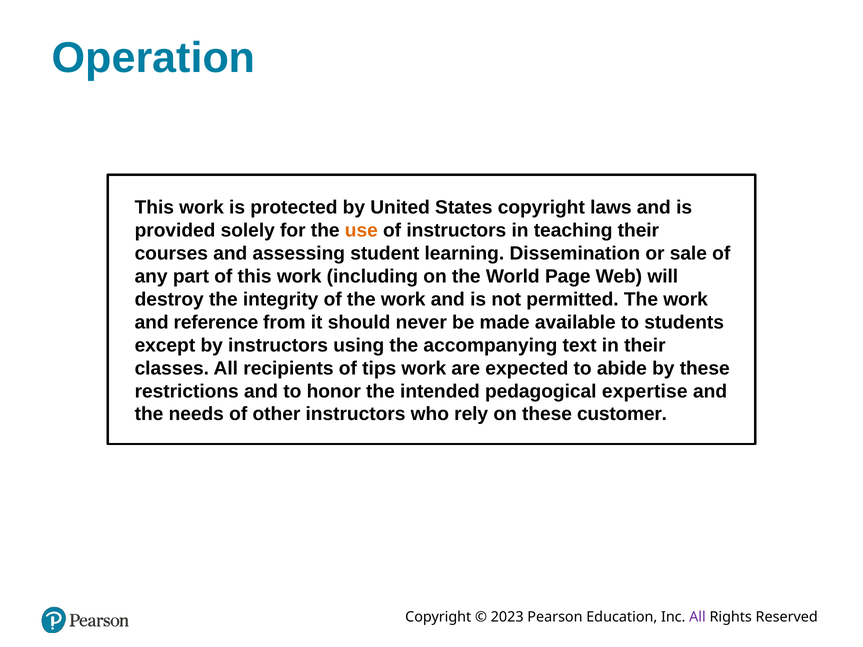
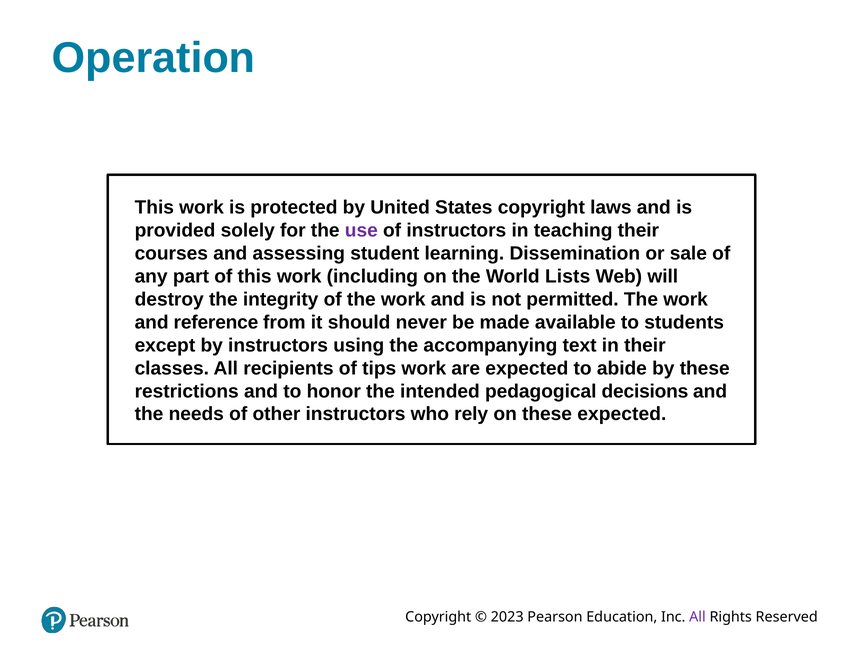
use colour: orange -> purple (361, 230)
Page: Page -> Lists (568, 276)
expertise: expertise -> decisions (645, 391)
these customer: customer -> expected (622, 414)
